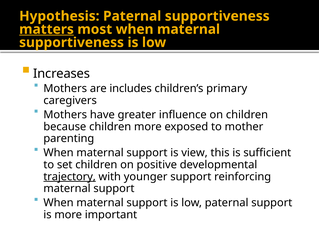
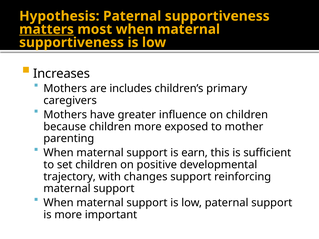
view: view -> earn (195, 153)
trajectory underline: present -> none (70, 177)
younger: younger -> changes (146, 177)
